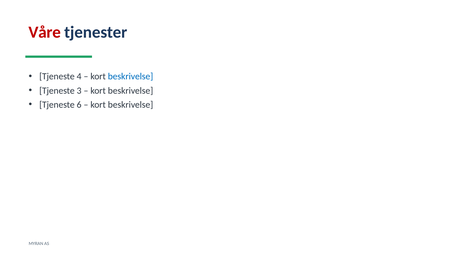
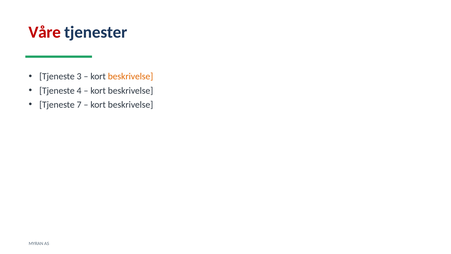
4: 4 -> 3 (79, 76)
beskrivelse colour: blue -> orange (131, 76)
3: 3 -> 4 (79, 90)
6: 6 -> 7 (79, 105)
